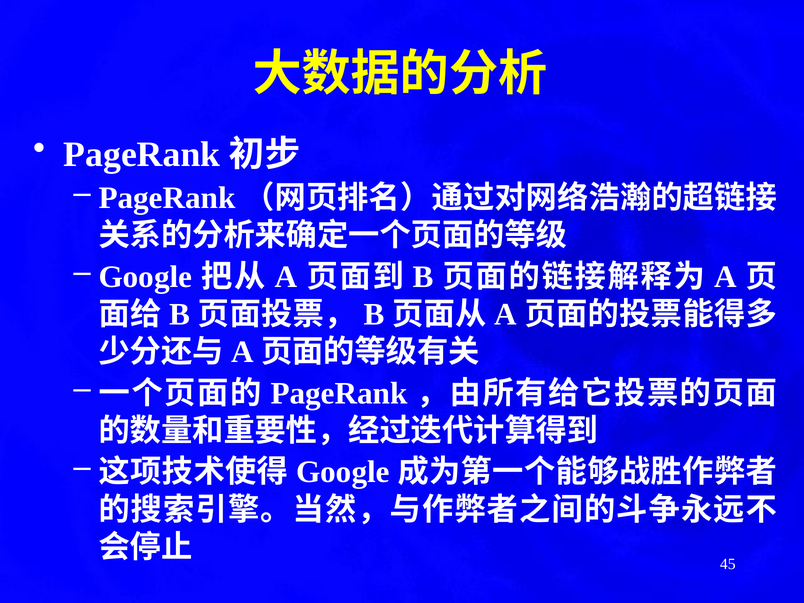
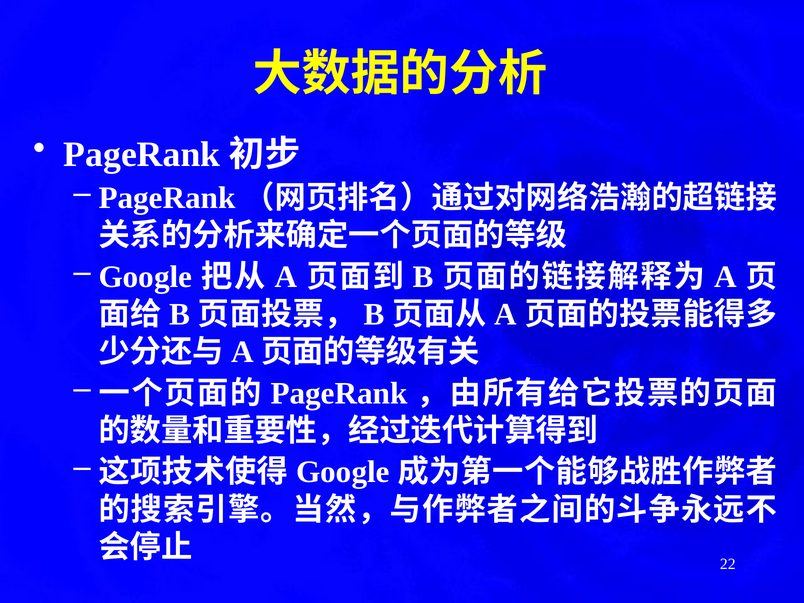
45: 45 -> 22 (728, 564)
